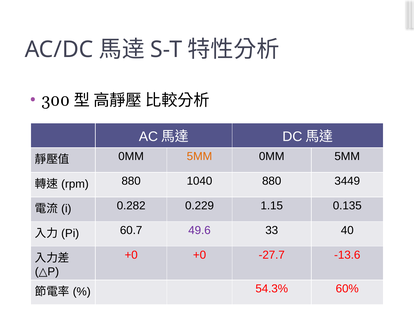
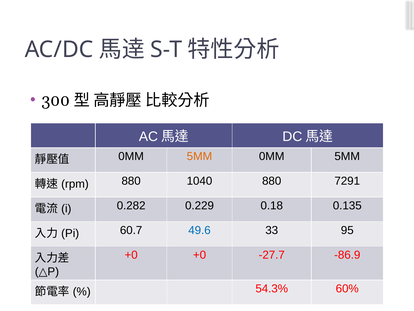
3449: 3449 -> 7291 (347, 181)
1.15: 1.15 -> 0.18 (272, 205)
49.6 colour: purple -> blue (199, 230)
40: 40 -> 95 (347, 230)
-13.6: -13.6 -> -86.9 (347, 254)
